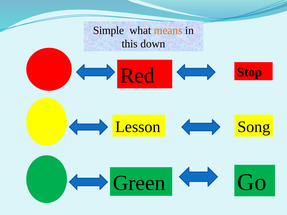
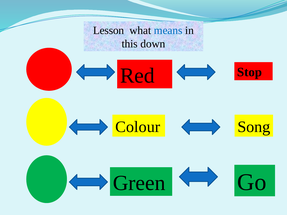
Simple: Simple -> Lesson (109, 30)
means colour: orange -> blue (168, 30)
Lesson: Lesson -> Colour (138, 127)
